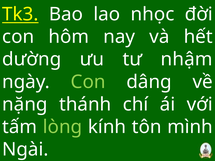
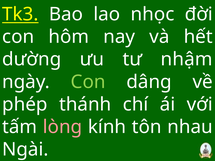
nặng: nặng -> phép (25, 105)
lòng colour: light green -> pink (62, 127)
mình: mình -> nhau (190, 127)
